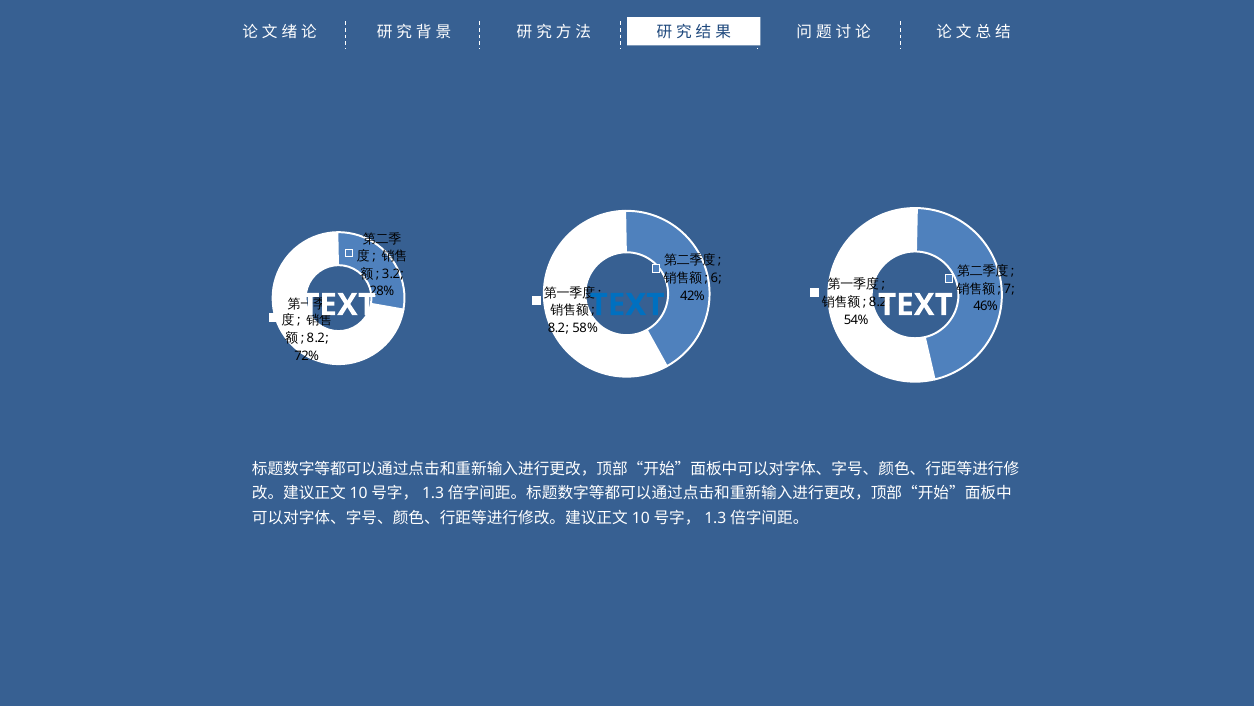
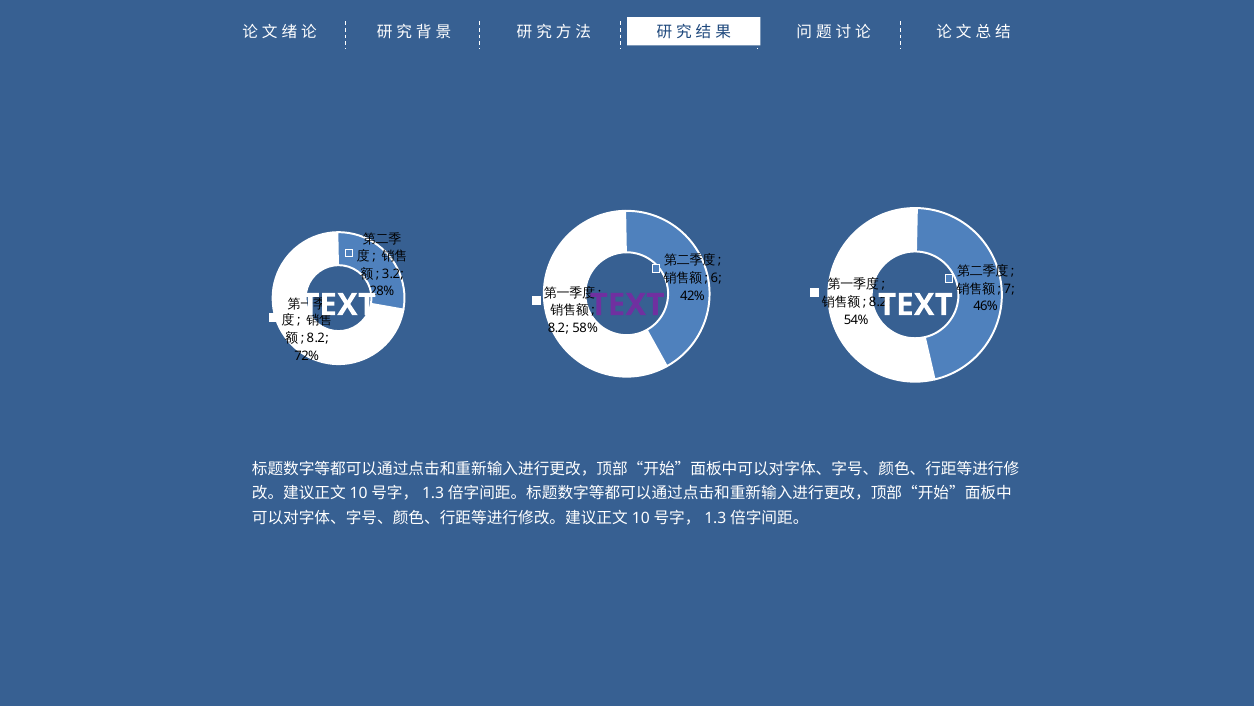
TEXT colour: blue -> purple (627, 305)
